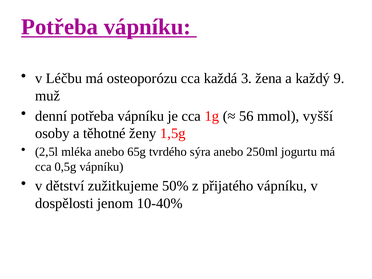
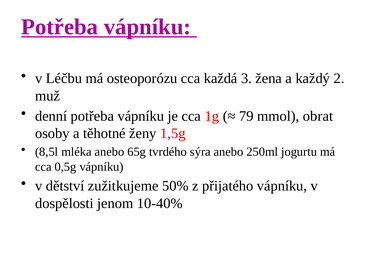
9: 9 -> 2 (339, 78)
56: 56 -> 79 (246, 116)
vyšší: vyšší -> obrat (318, 116)
2,5l: 2,5l -> 8,5l (47, 152)
